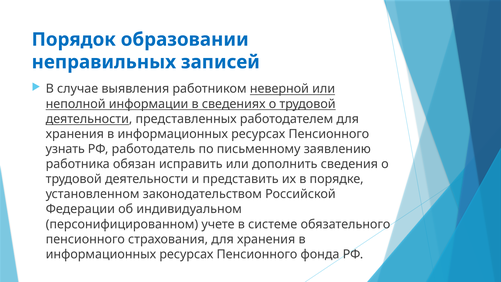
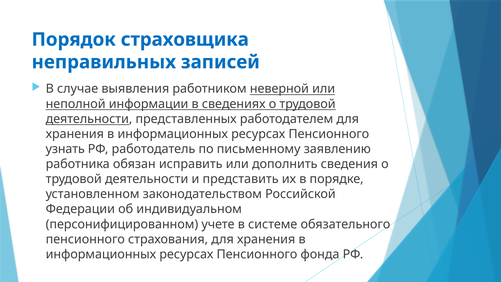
образовании: образовании -> страховщика (185, 40)
